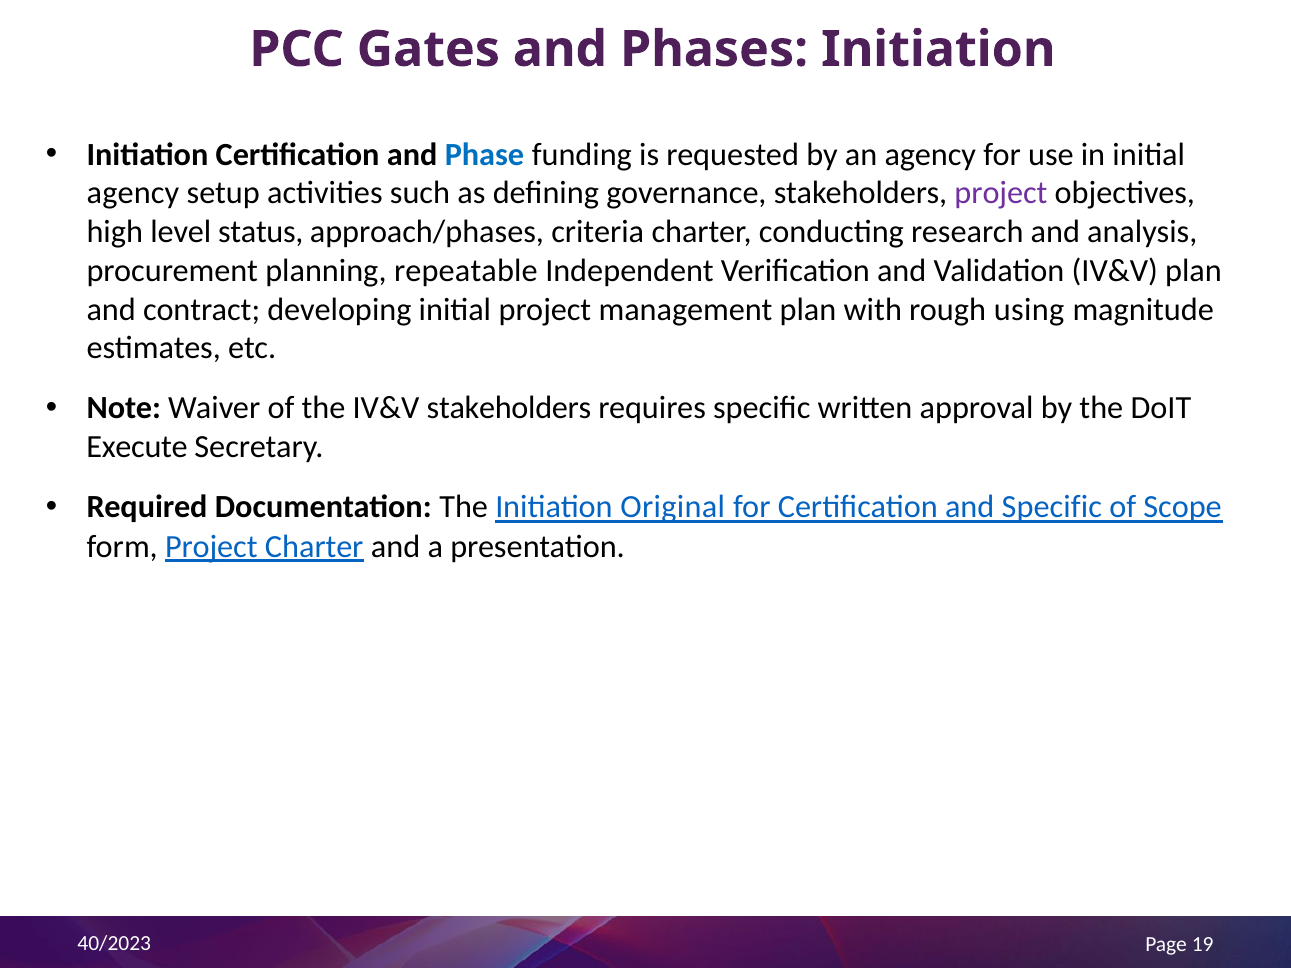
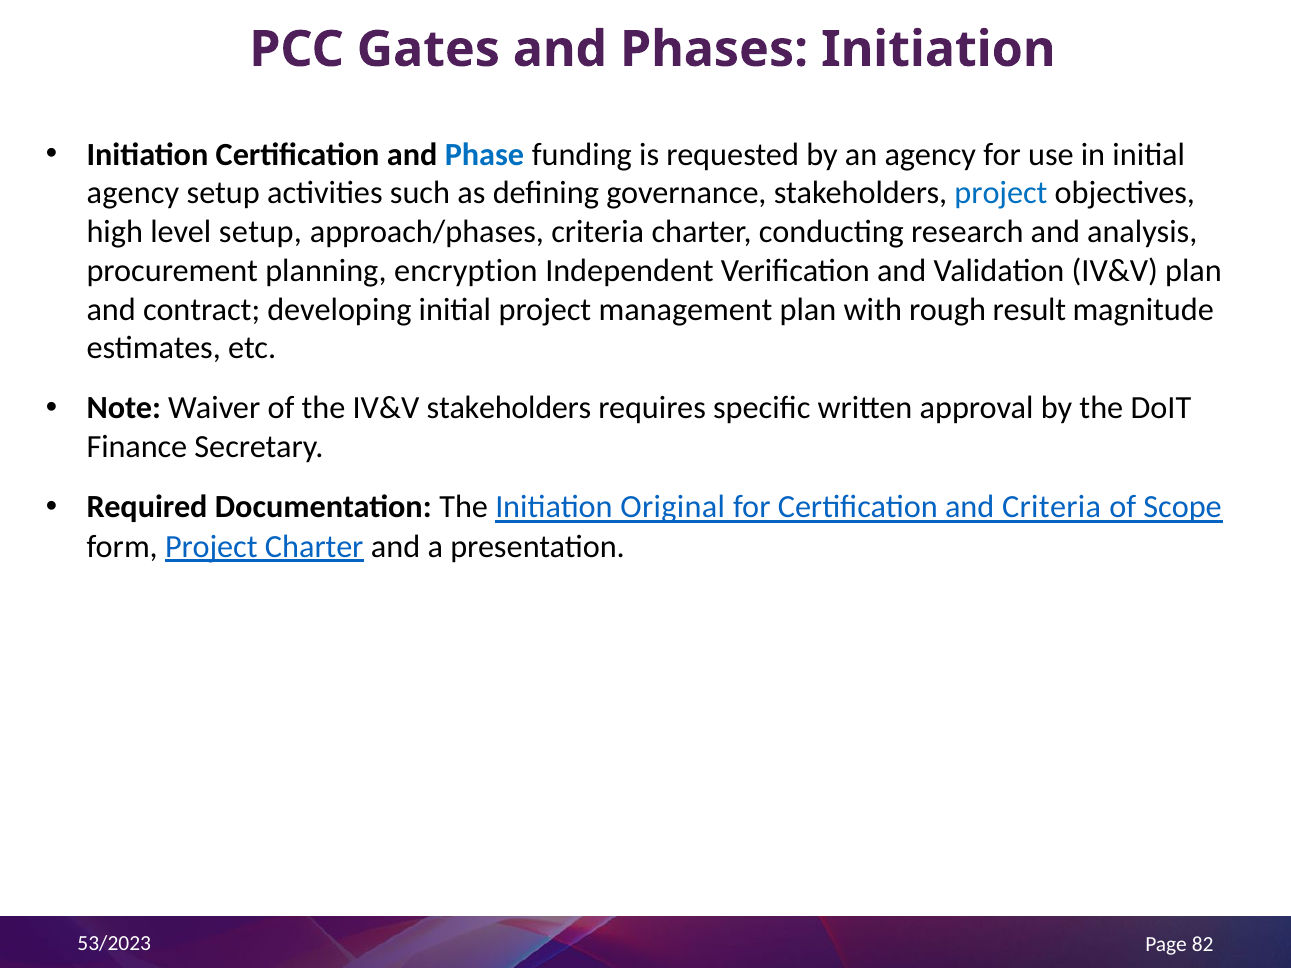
project colour: purple -> blue (1001, 193)
level status: status -> setup (260, 232)
repeatable: repeatable -> encryption (466, 271)
using: using -> result (1029, 309)
Execute: Execute -> Finance (137, 447)
and Specific: Specific -> Criteria (1052, 507)
40/2023: 40/2023 -> 53/2023 (114, 944)
19: 19 -> 82 (1203, 945)
